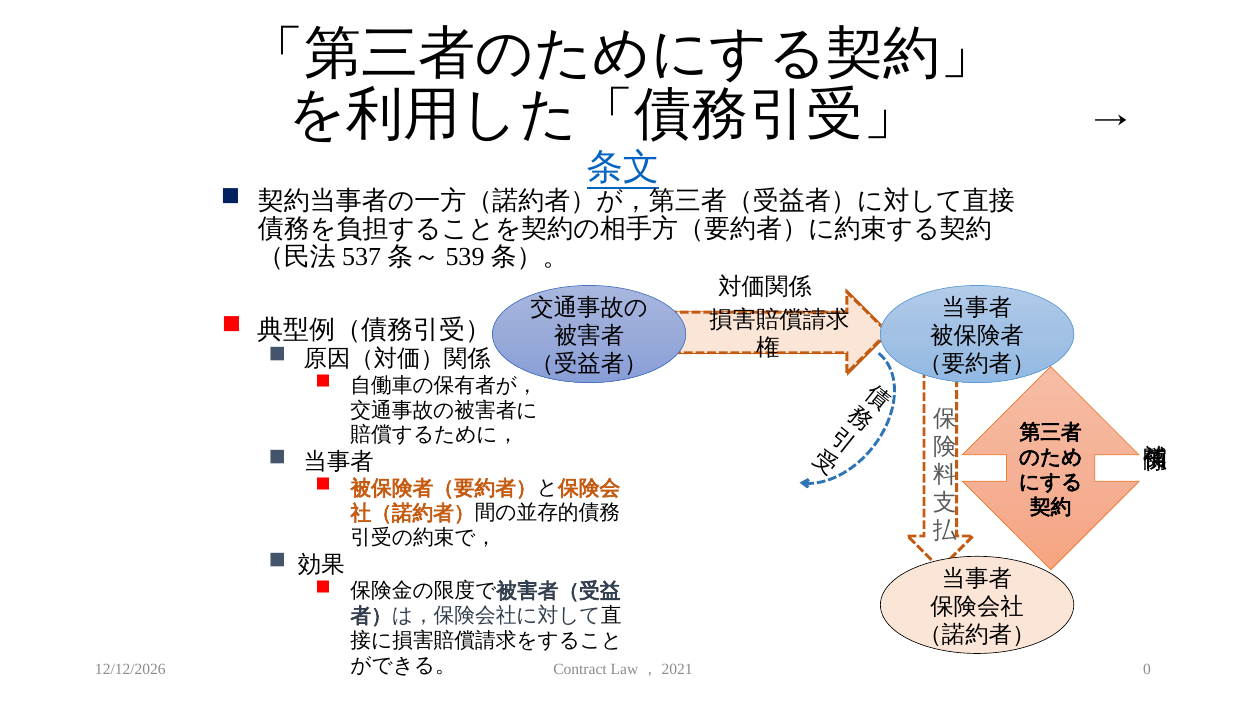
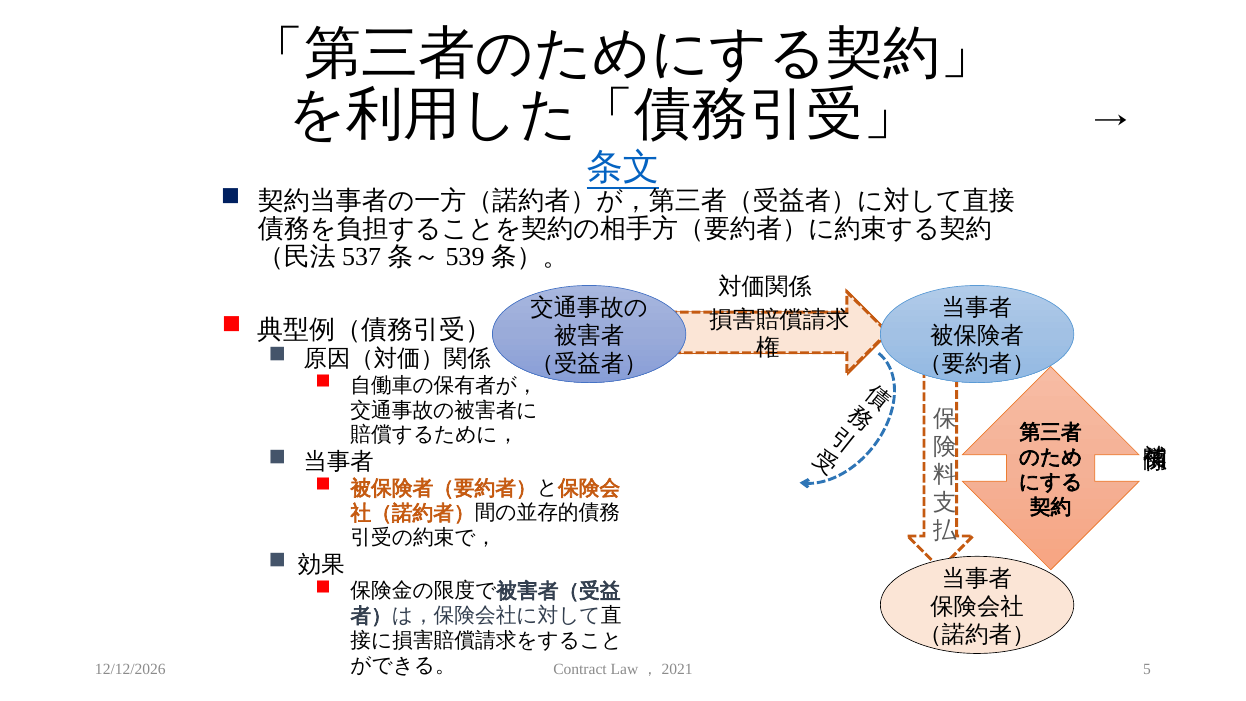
0: 0 -> 5 (1147, 669)
